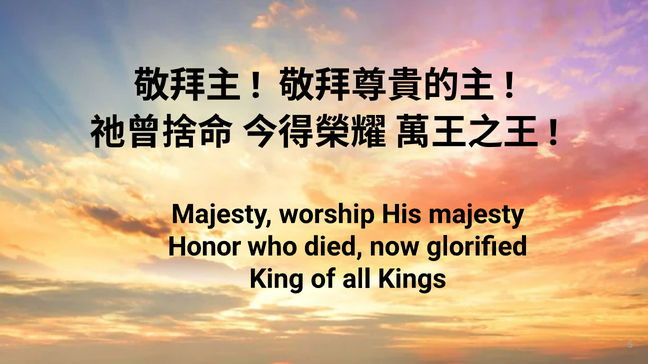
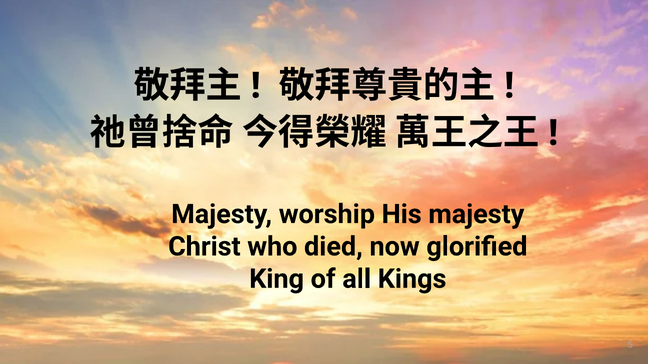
Honor: Honor -> Christ (204, 247)
